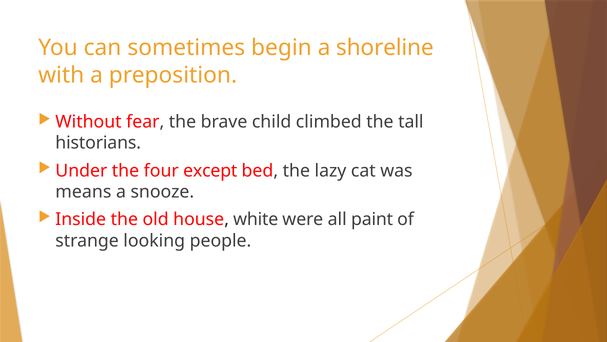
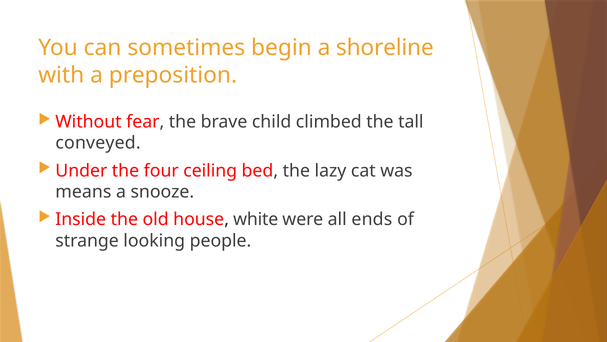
historians: historians -> conveyed (98, 143)
except: except -> ceiling (210, 170)
paint: paint -> ends (372, 219)
